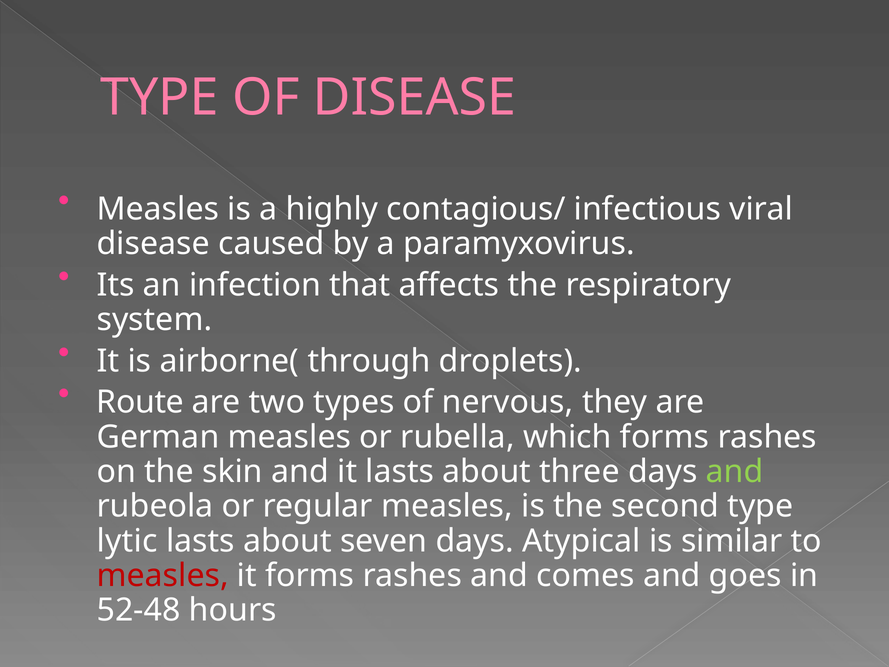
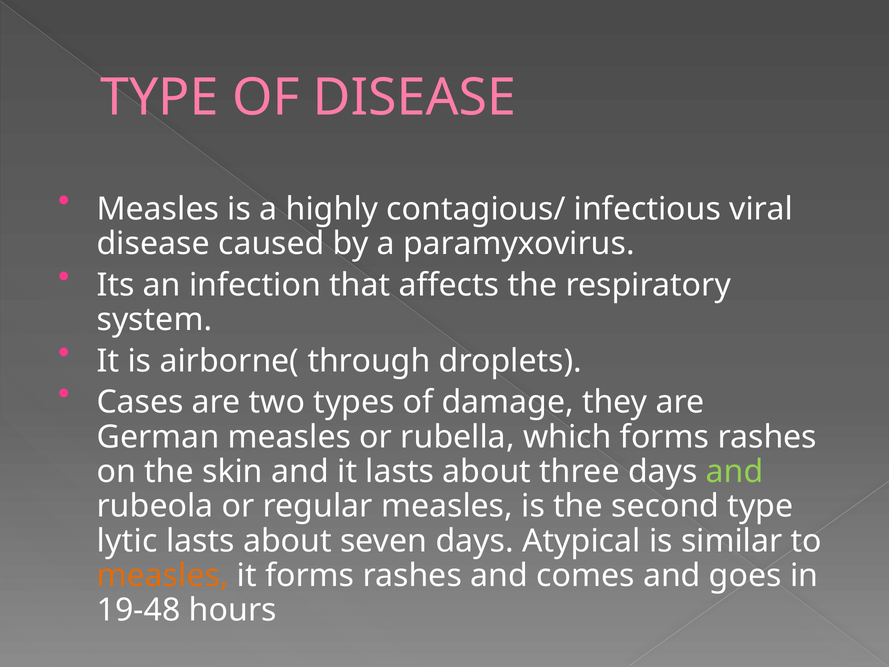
Route: Route -> Cases (140, 402)
nervous: nervous -> damage (508, 402)
measles colour: red -> orange (163, 575)
52-48: 52-48 -> 19-48 (139, 610)
